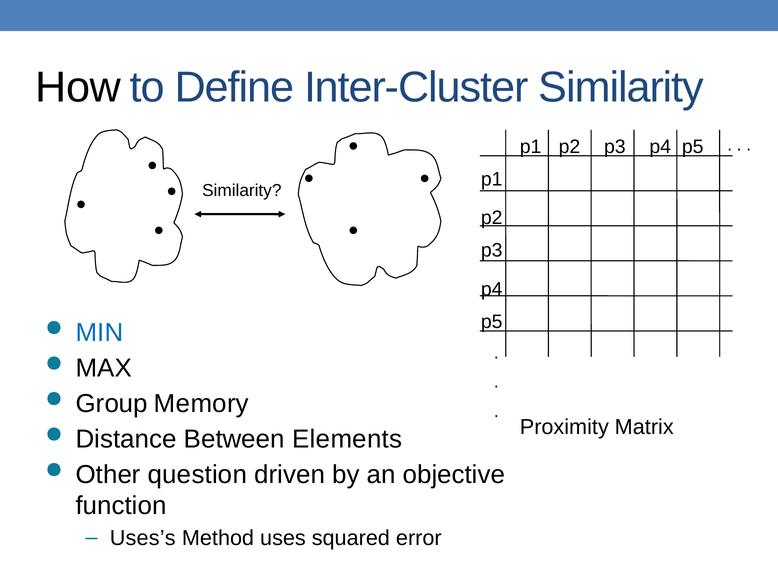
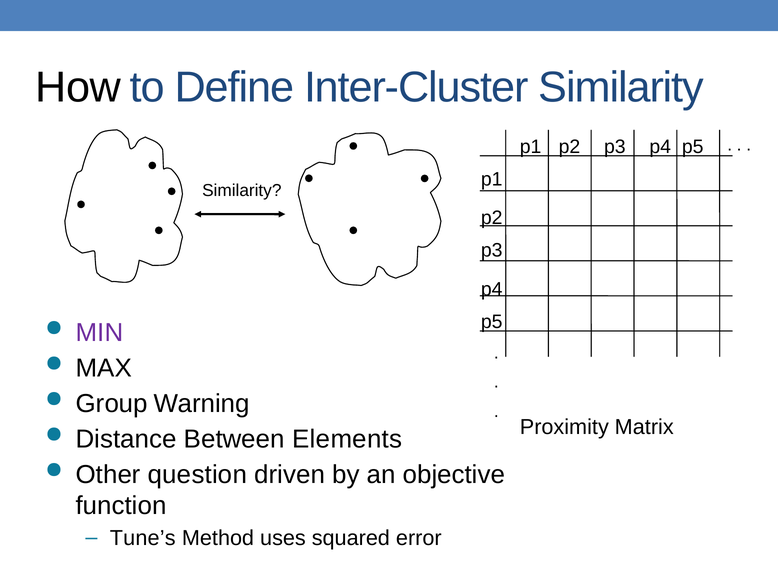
MIN colour: blue -> purple (100, 332)
Memory: Memory -> Warning (202, 403)
Uses’s: Uses’s -> Tune’s (143, 538)
